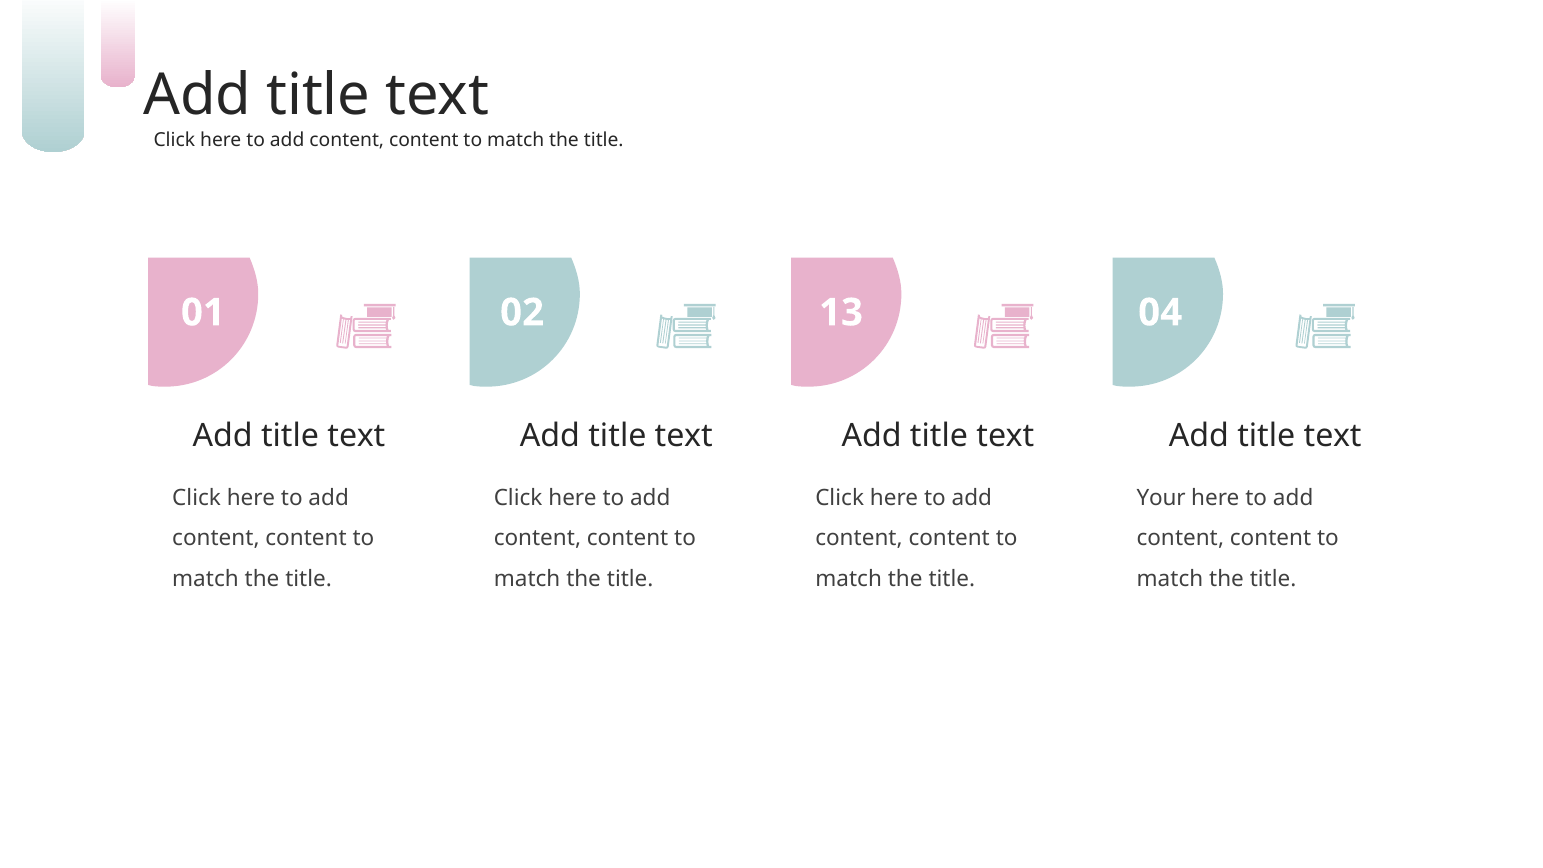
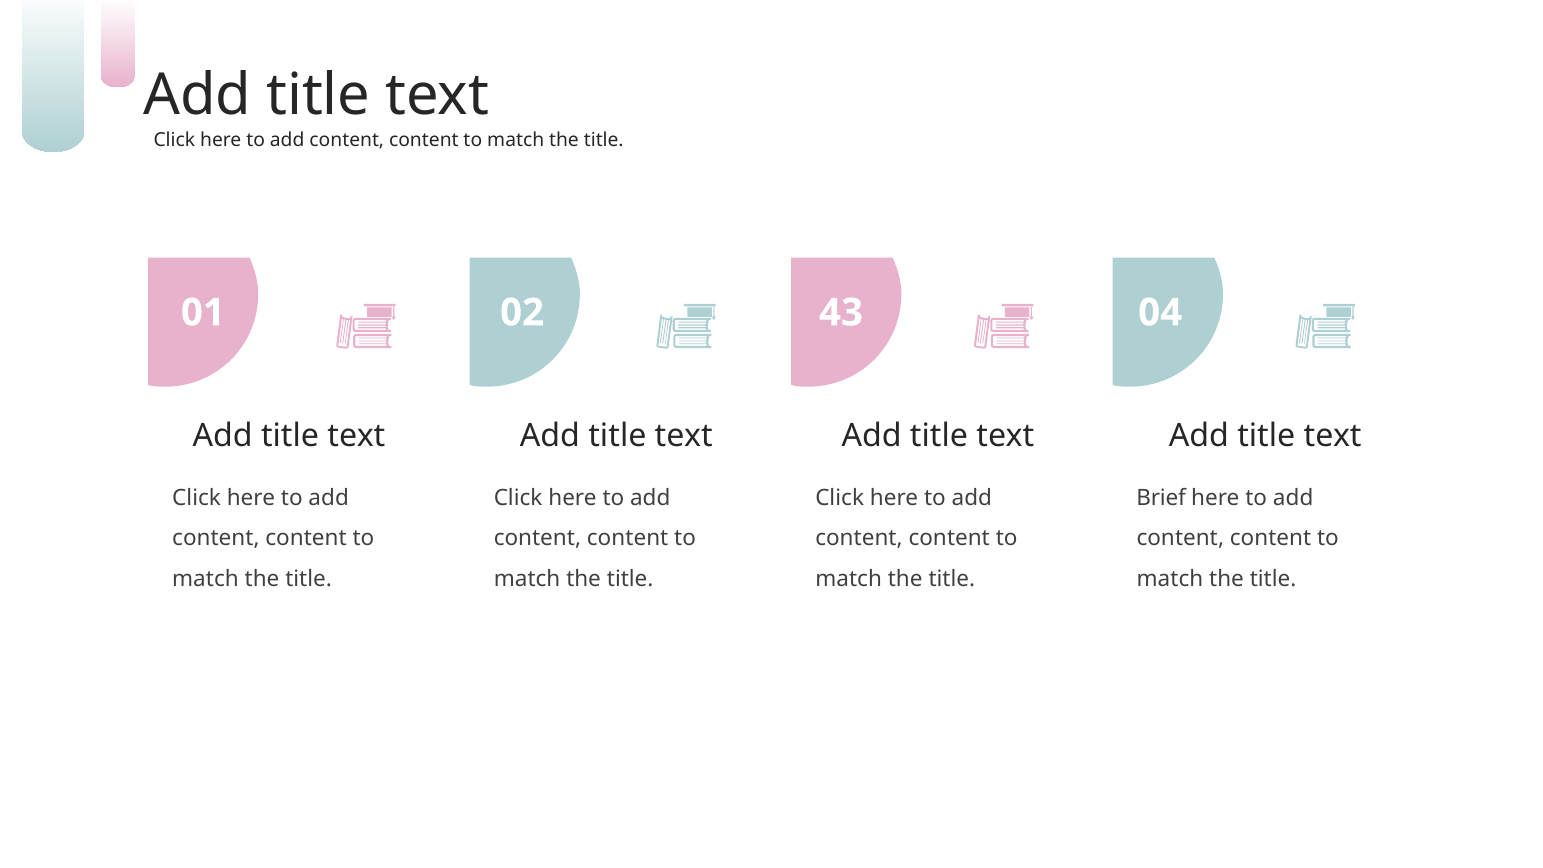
13: 13 -> 43 (841, 313)
Your: Your -> Brief (1161, 498)
